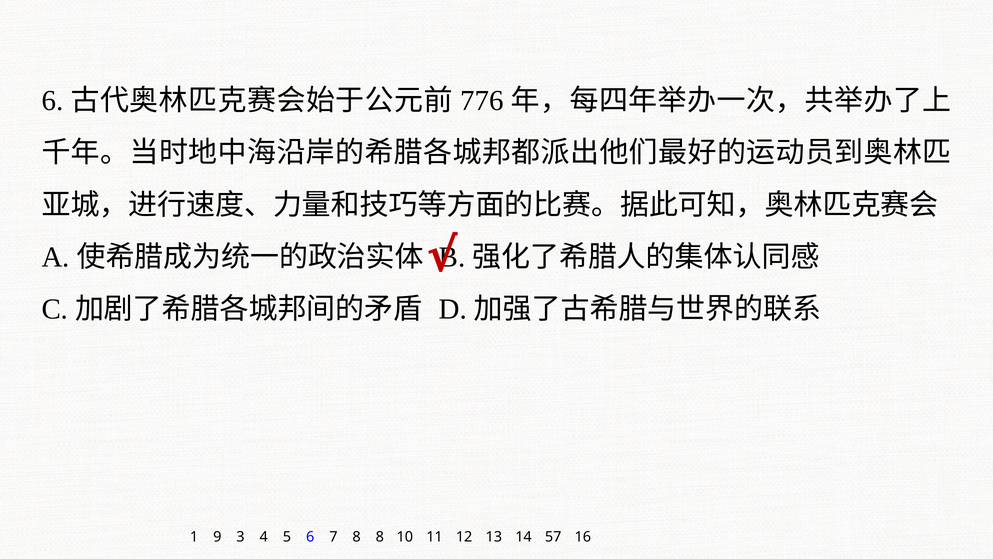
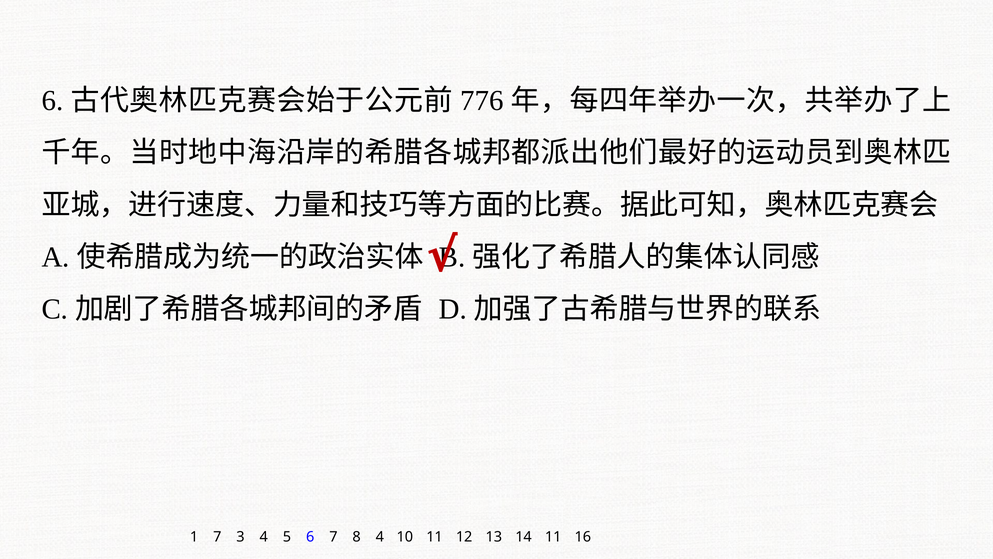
1 9: 9 -> 7 (217, 537)
8 8: 8 -> 4 (380, 537)
14 57: 57 -> 11 (553, 537)
